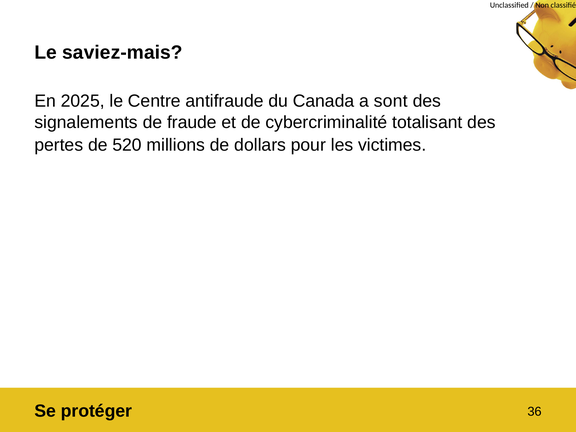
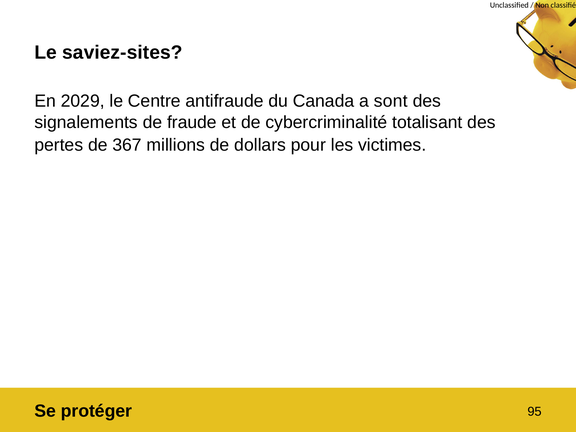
saviez-mais: saviez-mais -> saviez-sites (122, 52)
2025: 2025 -> 2029 (83, 101)
520: 520 -> 367 (127, 145)
36: 36 -> 95 (535, 411)
